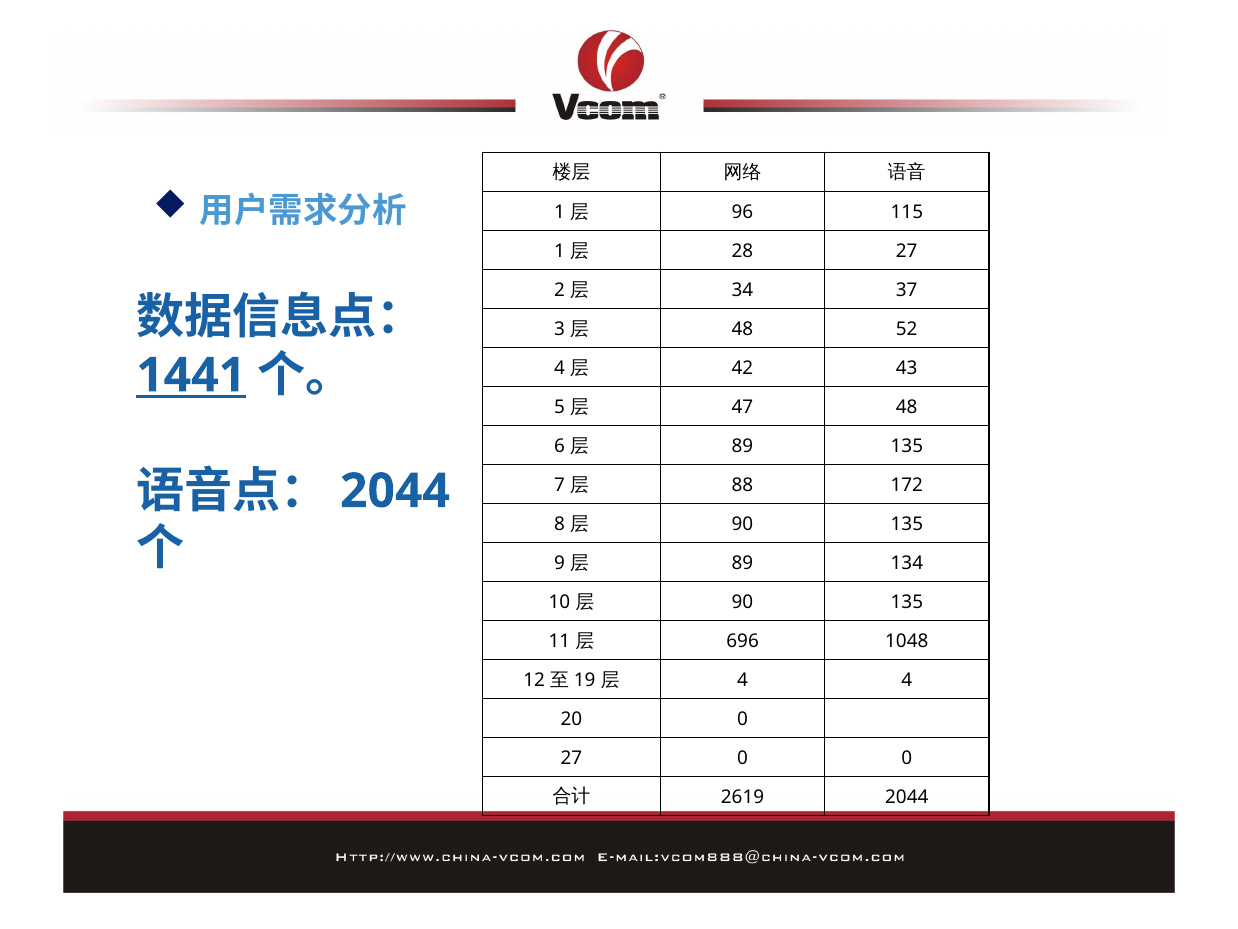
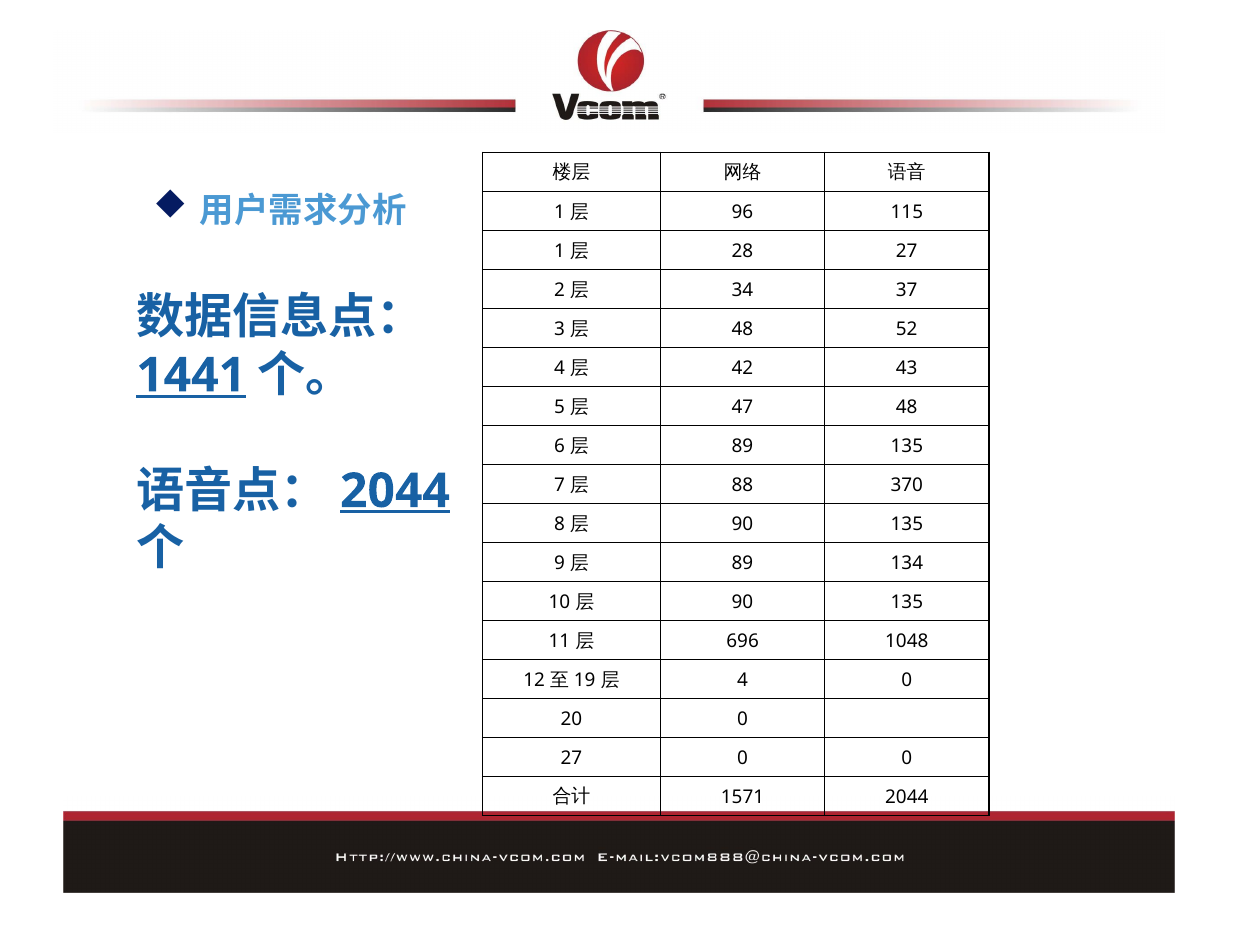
2044 underline: none -> present (395, 491)
172: 172 -> 370 (907, 485)
4 4: 4 -> 0 (907, 680)
2619: 2619 -> 1571 (743, 797)
